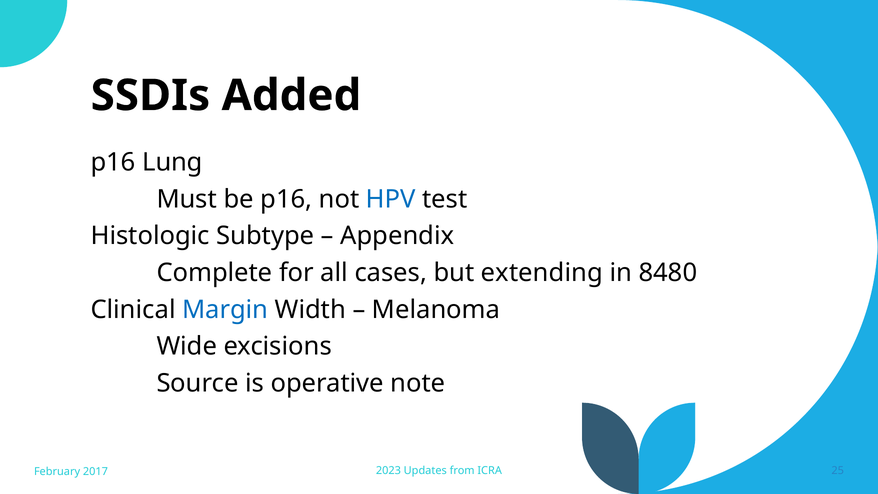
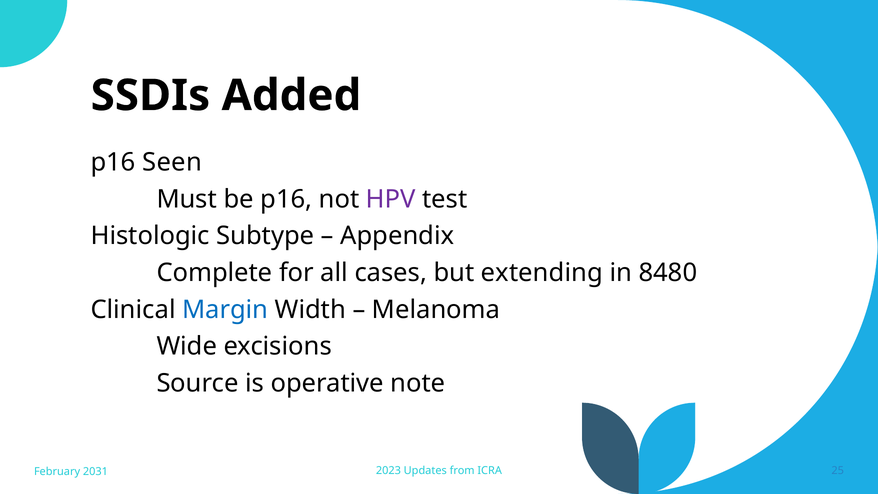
Lung: Lung -> Seen (172, 162)
HPV colour: blue -> purple (391, 199)
2017: 2017 -> 2031 (96, 472)
